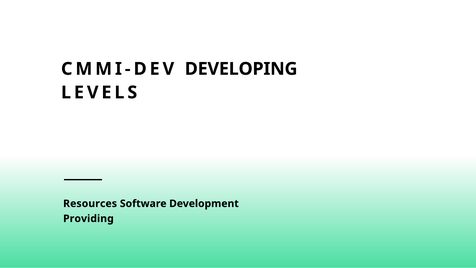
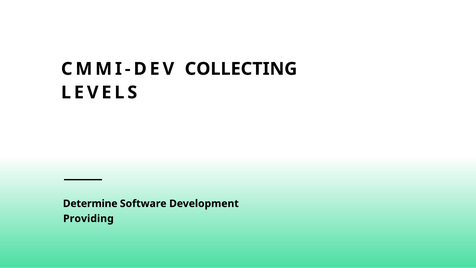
DEVELOPING: DEVELOPING -> COLLECTING (241, 69)
Resources: Resources -> Determine (90, 203)
